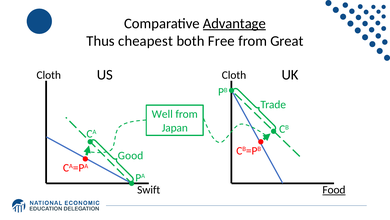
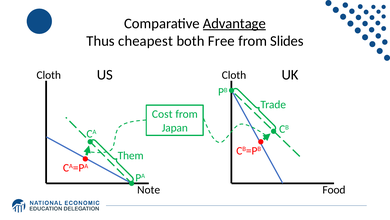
Great: Great -> Slides (287, 41)
Well: Well -> Cost (162, 114)
Good: Good -> Them (131, 155)
Swift: Swift -> Note (149, 189)
Food underline: present -> none (334, 189)
